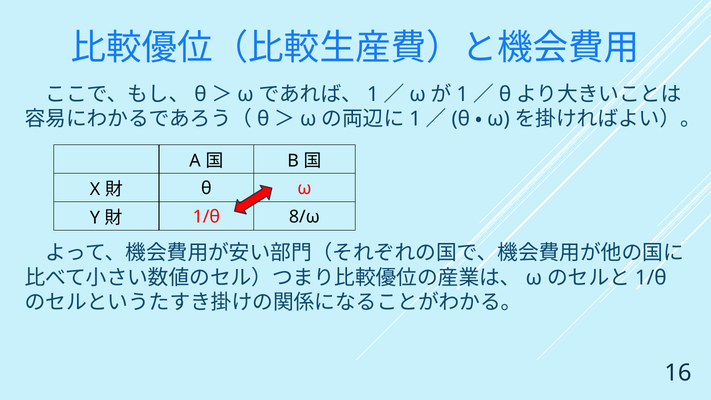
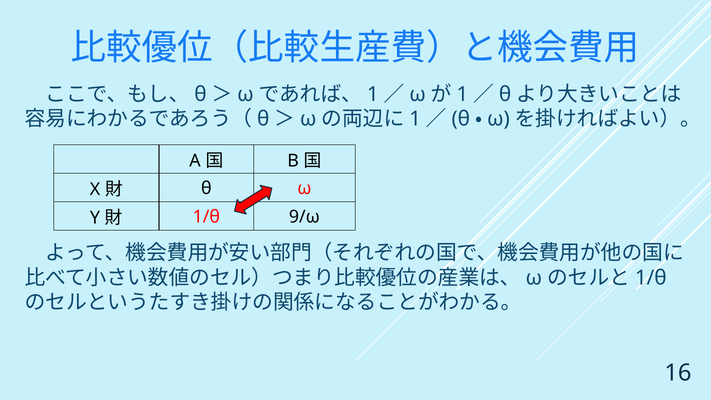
8/ω: 8/ω -> 9/ω (304, 217)
